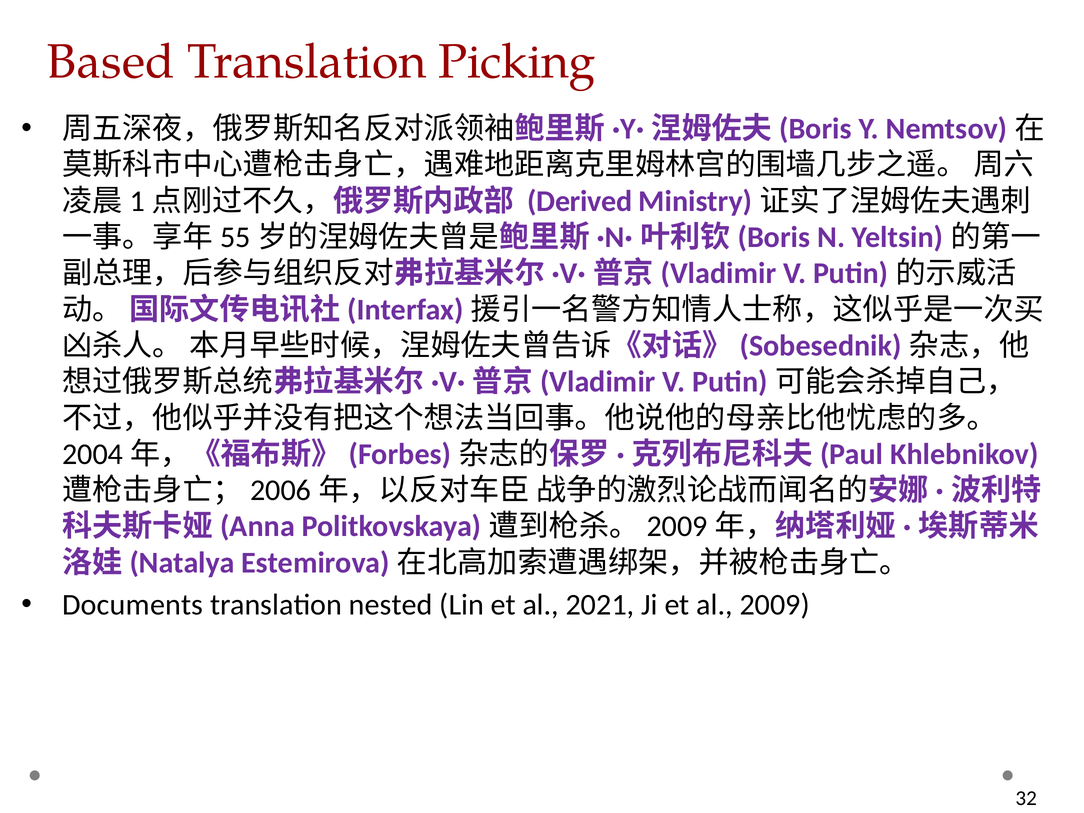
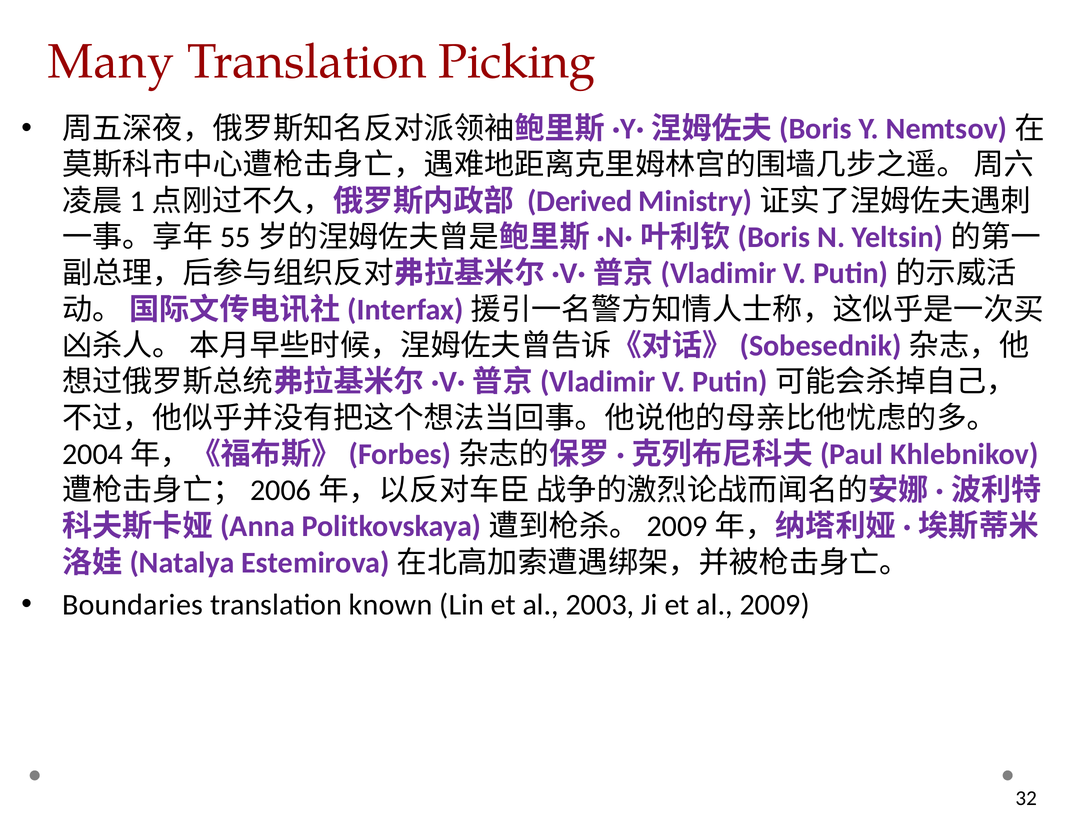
Based: Based -> Many (111, 62)
Documents: Documents -> Boundaries (133, 605)
nested: nested -> known (391, 605)
2021: 2021 -> 2003 (600, 605)
